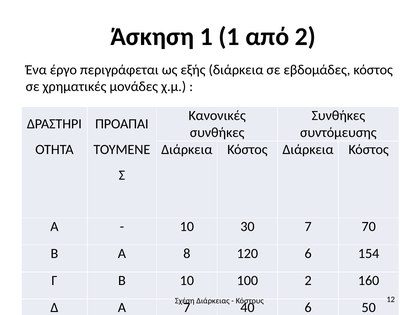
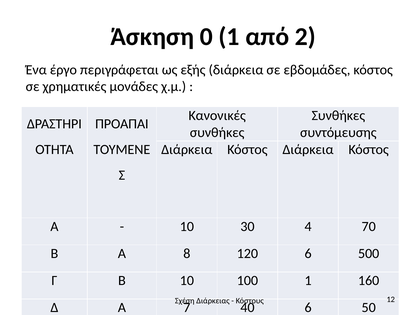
Άσκηση 1: 1 -> 0 (206, 37)
30 7: 7 -> 4 (308, 226)
154: 154 -> 500 (369, 254)
100 2: 2 -> 1 (308, 281)
